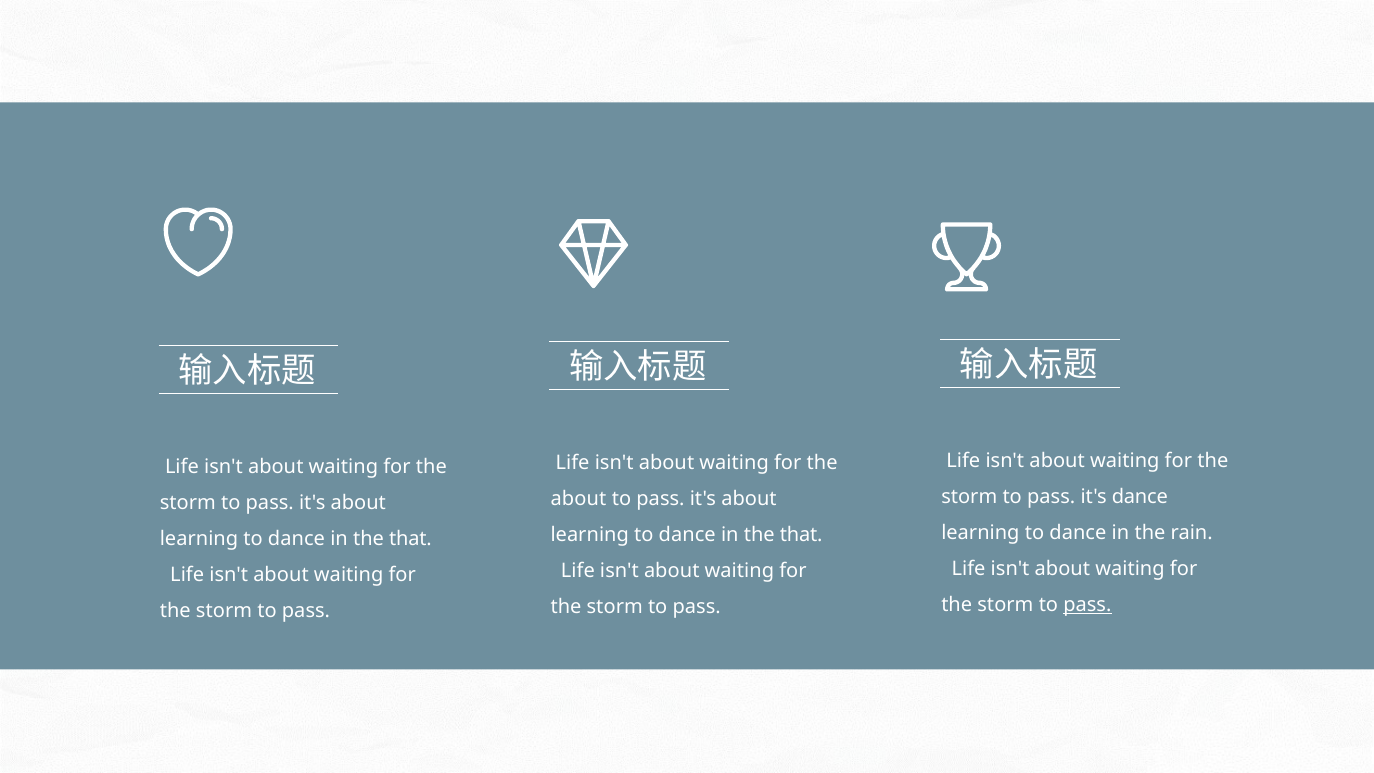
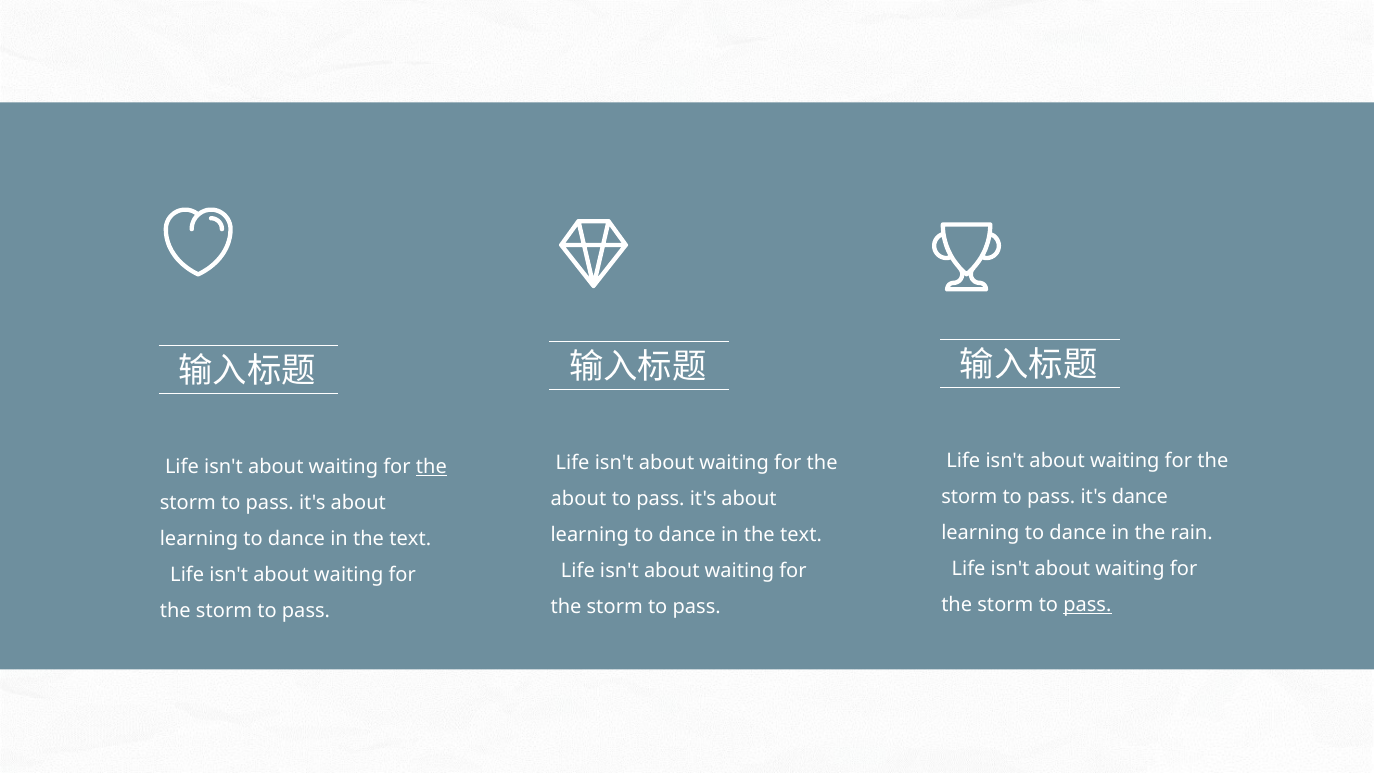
the underline: none -> present (431, 467)
that: that -> text (801, 535)
that: that -> text (410, 539)
